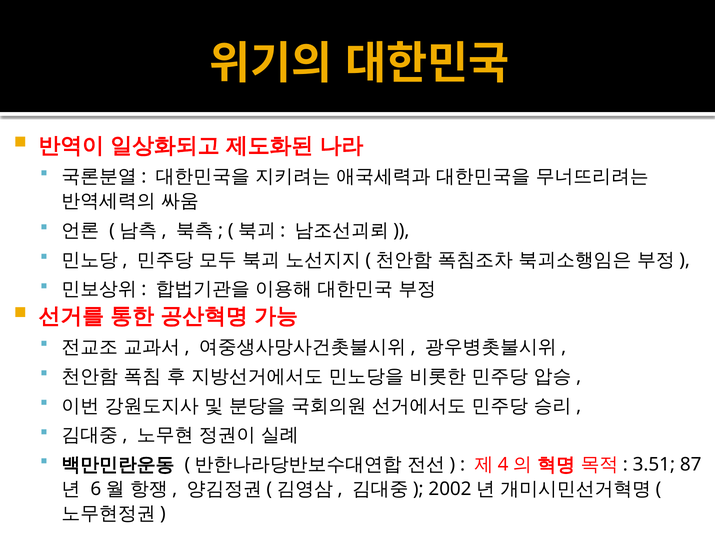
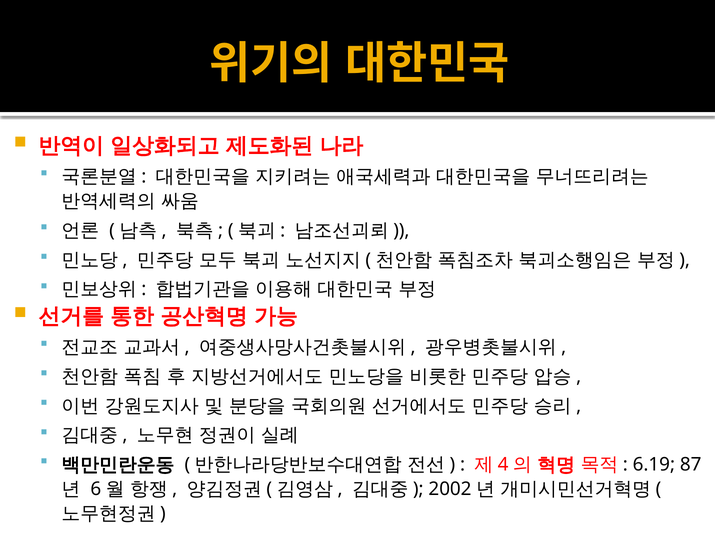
3.51: 3.51 -> 6.19 (654, 465)
